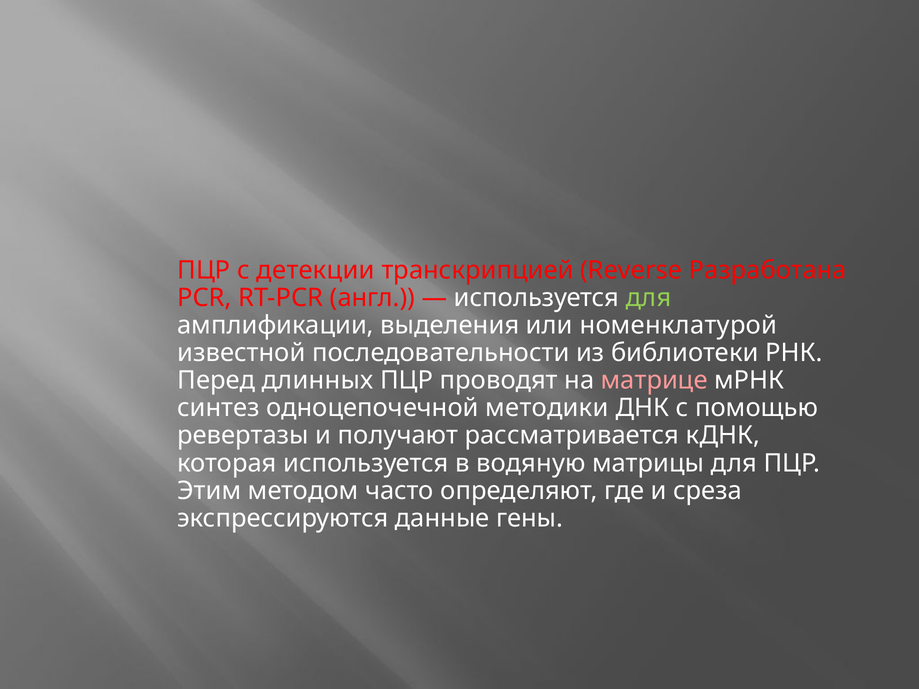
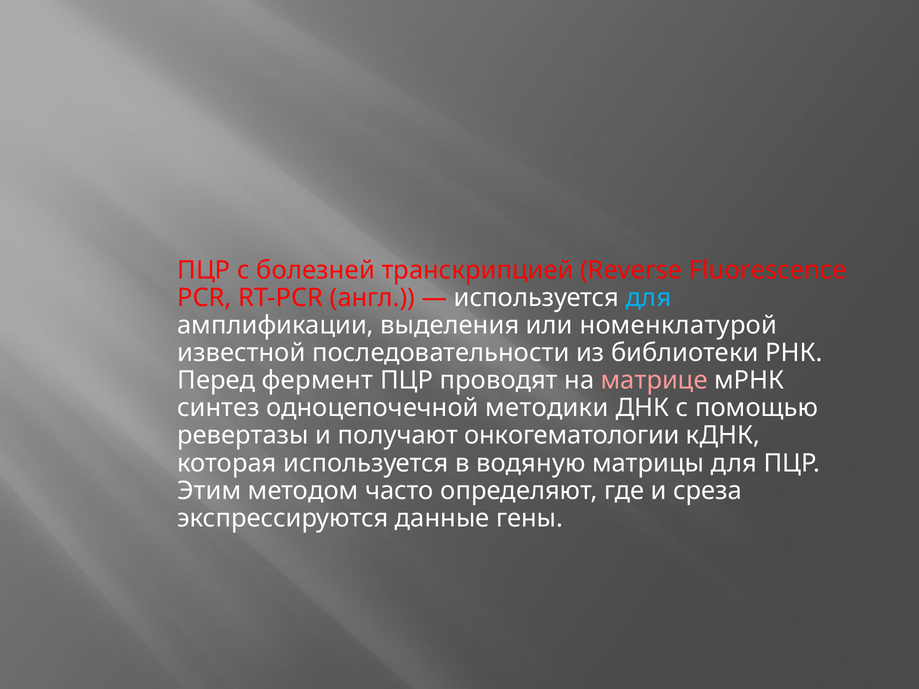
детекции: детекции -> болезней (316, 270)
Разработана: Разработана -> Fluorescence (768, 270)
для colour: light green -> light blue (649, 298)
длинных: длинных -> фермент (317, 381)
рассматривается: рассматривается -> онкогематологии (572, 436)
